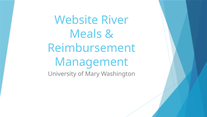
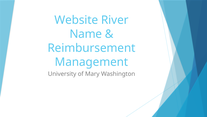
Meals: Meals -> Name (86, 34)
